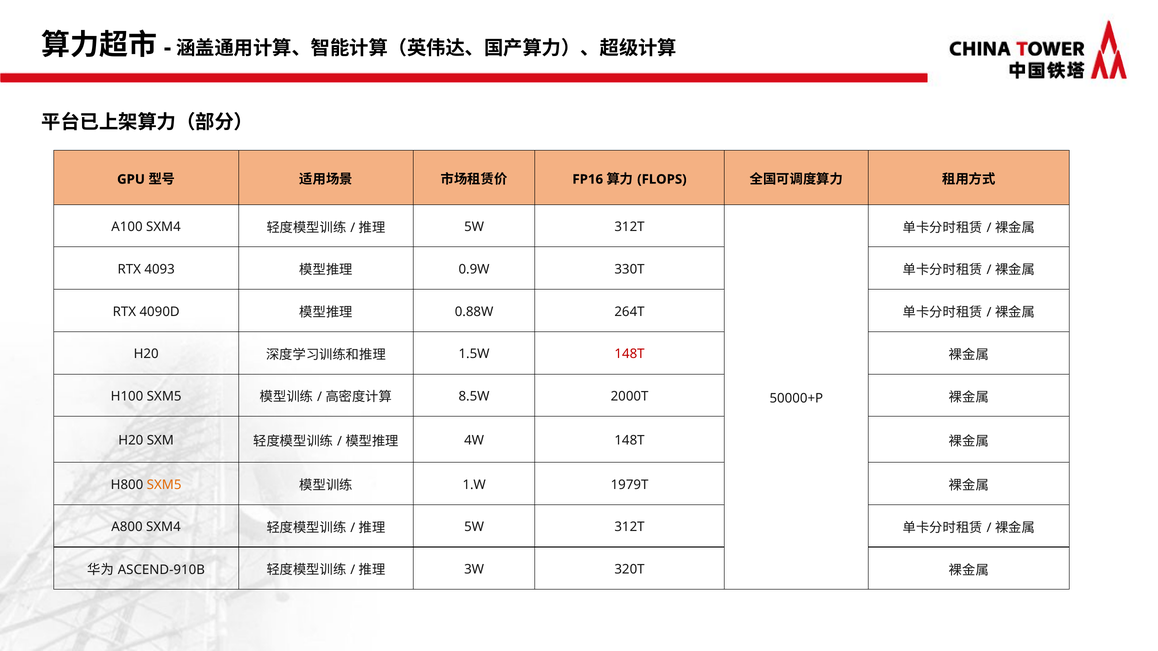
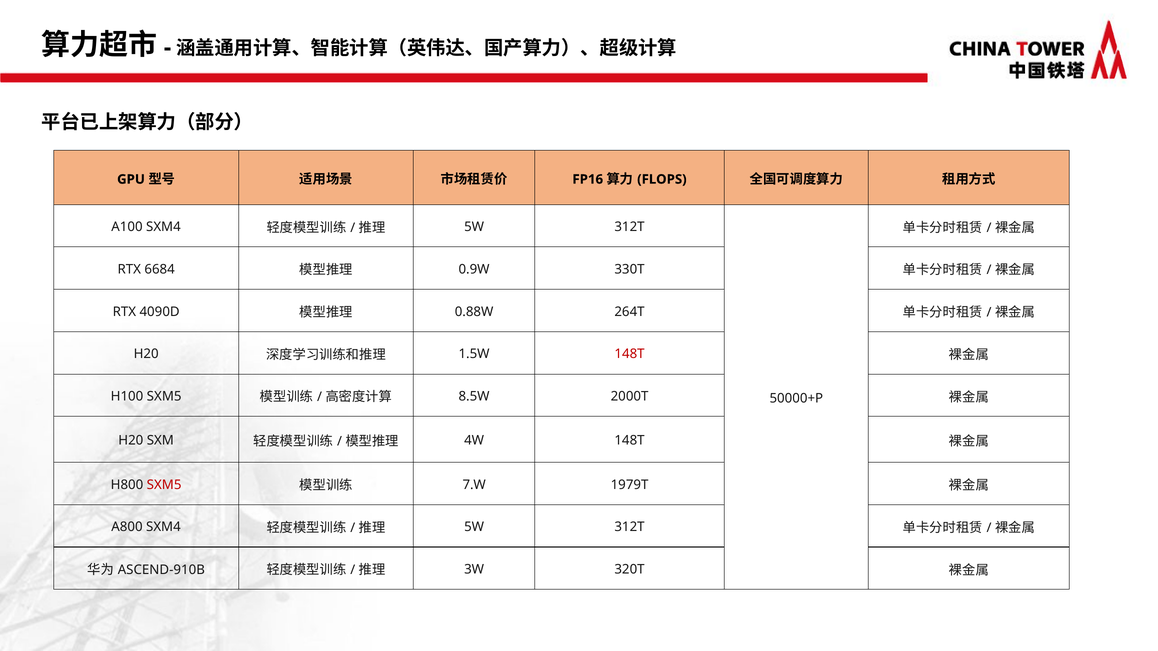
4093: 4093 -> 6684 (160, 270)
SXM5 colour: orange -> red (164, 485)
1.W: 1.W -> 7.W (474, 485)
